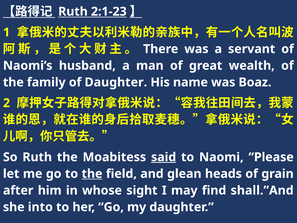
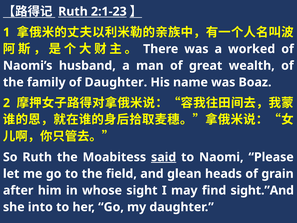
servant: servant -> worked (252, 49)
the underline: present -> none (92, 174)
shall.”And: shall.”And -> sight.”And (262, 190)
